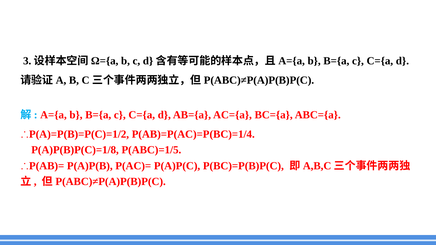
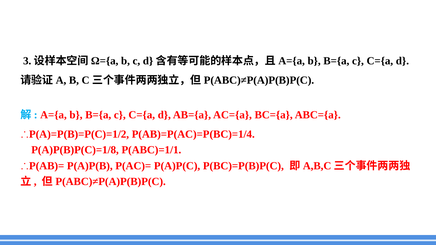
P(ABC)=1/5: P(ABC)=1/5 -> P(ABC)=1/1 (151, 150)
